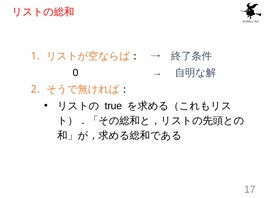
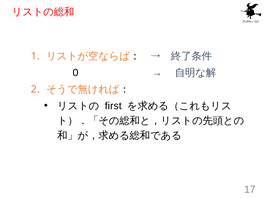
true: true -> first (113, 106)
